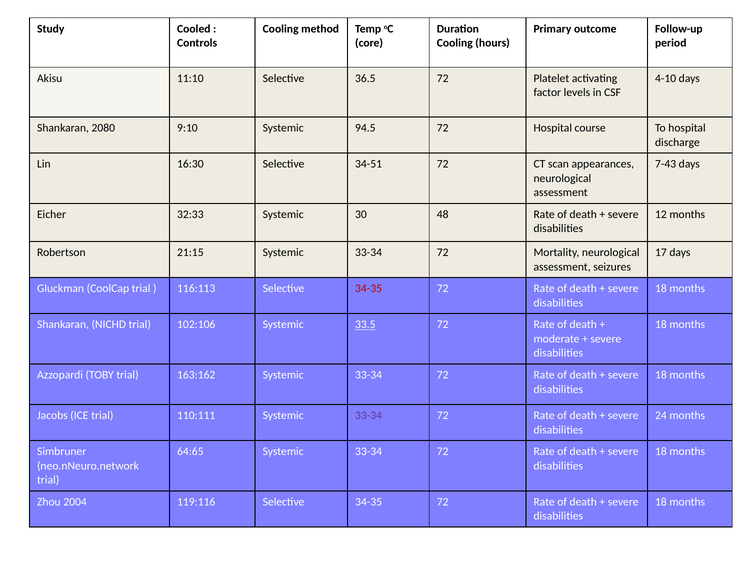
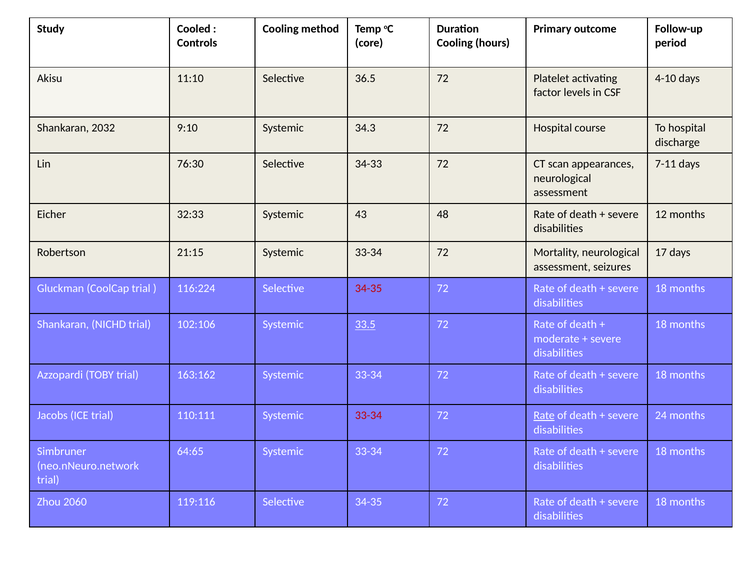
2080: 2080 -> 2032 (103, 128)
94.5: 94.5 -> 34.3 (365, 128)
16:30: 16:30 -> 76:30 (190, 164)
34-51: 34-51 -> 34-33 (369, 164)
7-43: 7-43 -> 7-11 (666, 164)
30: 30 -> 43 (361, 214)
116:113: 116:113 -> 116:224 (196, 289)
33-34 colour: purple -> red (369, 415)
Rate underline: none -> present (544, 415)
2004: 2004 -> 2060 (75, 502)
